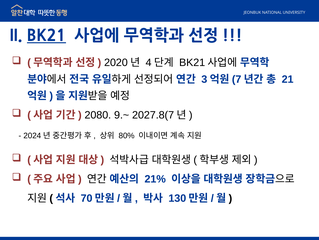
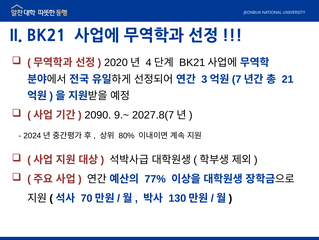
BK21 underline: present -> none (47, 36)
2080: 2080 -> 2090 (98, 115)
21%: 21% -> 77% (155, 179)
